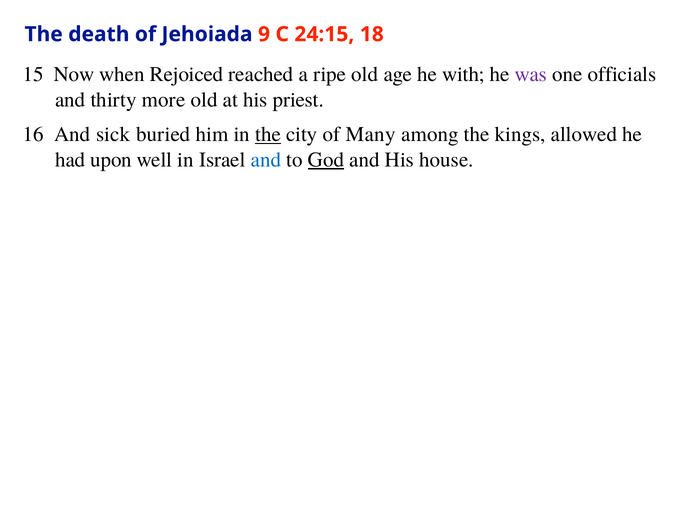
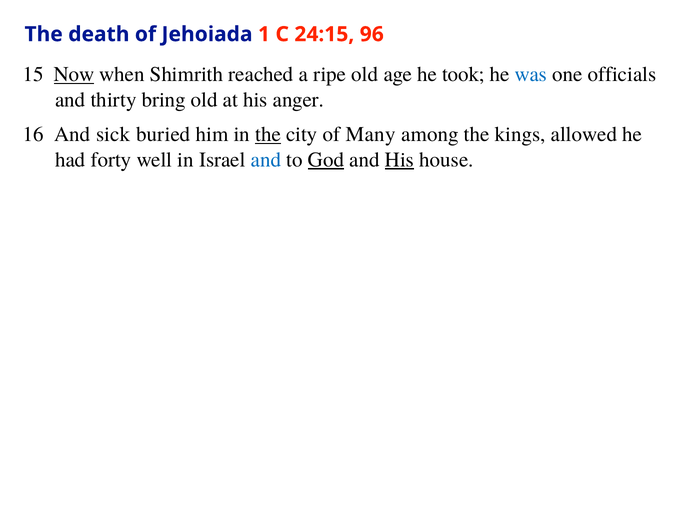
9: 9 -> 1 (264, 34)
18: 18 -> 96 (372, 34)
Now underline: none -> present (74, 74)
Rejoiced: Rejoiced -> Shimrith (187, 74)
with: with -> took (464, 74)
was colour: purple -> blue (531, 74)
more: more -> bring (164, 100)
priest: priest -> anger (298, 100)
upon: upon -> forty (111, 160)
His underline: none -> present (400, 160)
